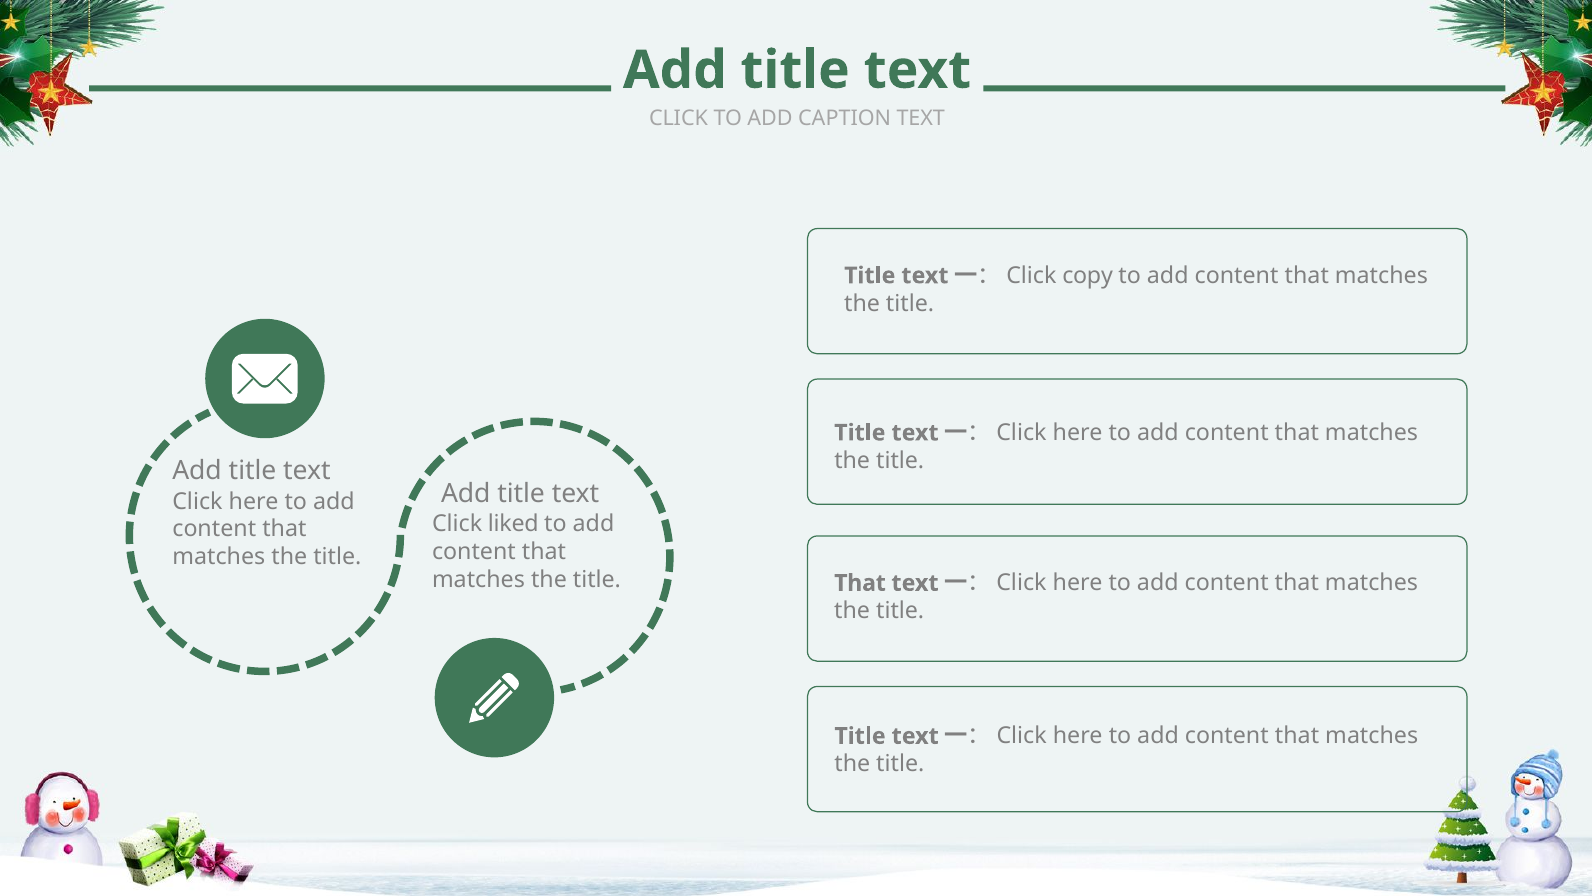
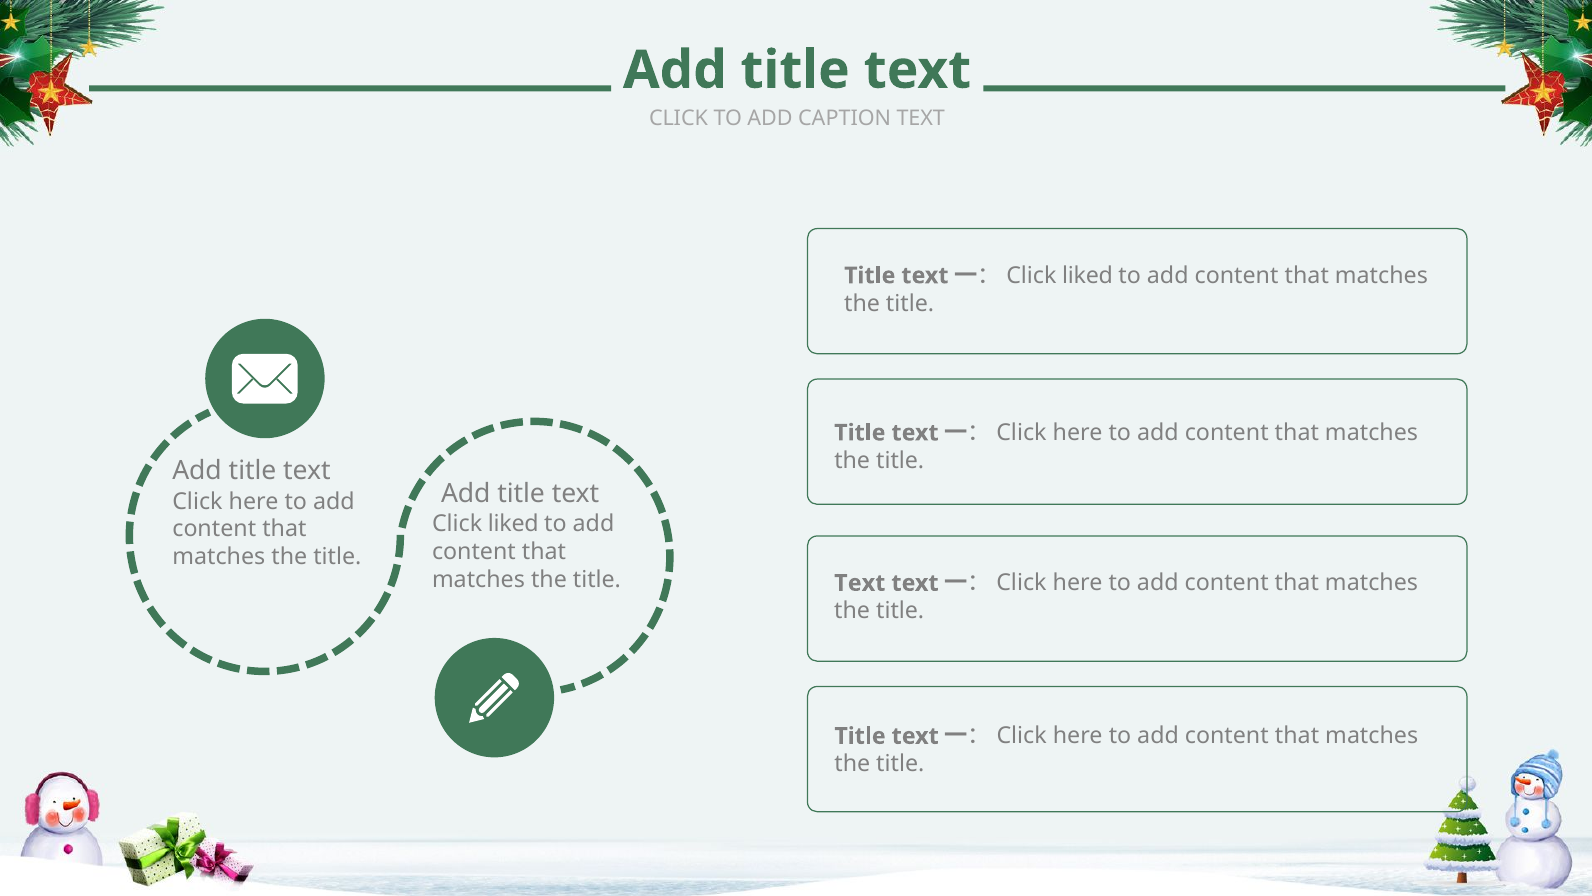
copy: copy -> liked (1088, 276)
That: That -> Text (860, 583)
